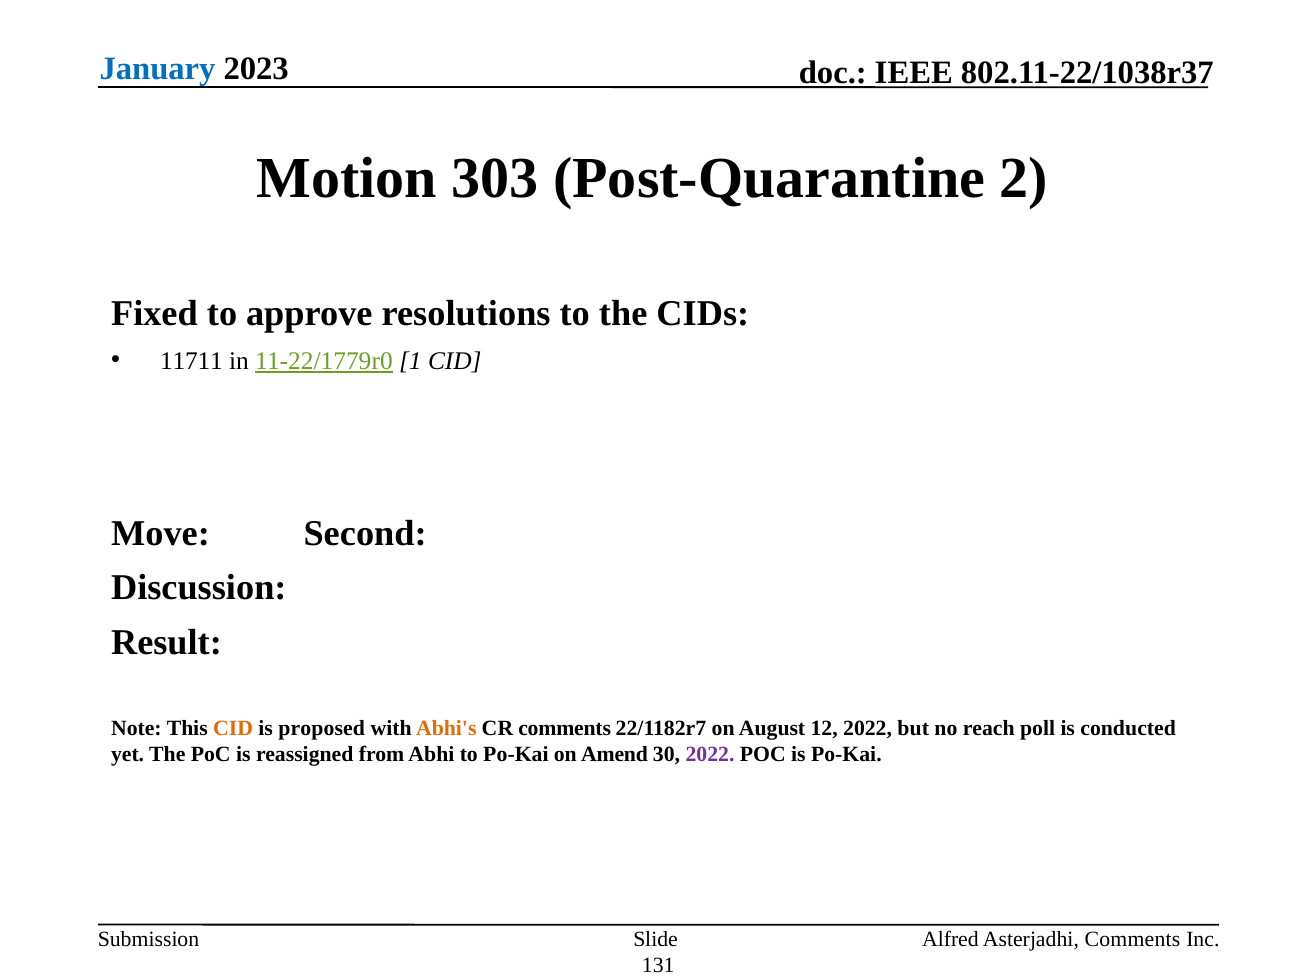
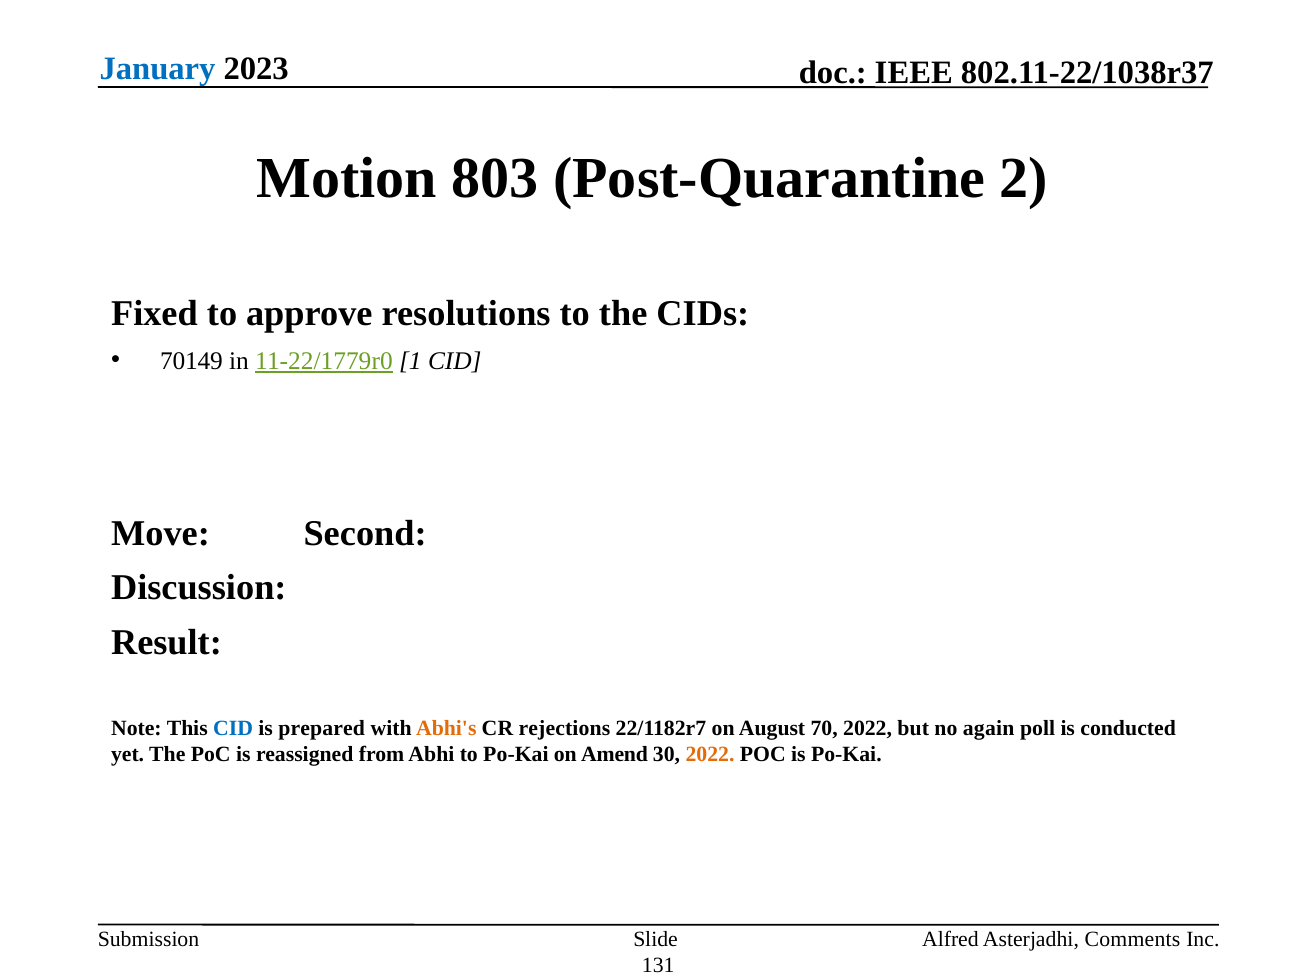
303: 303 -> 803 (495, 178)
11711: 11711 -> 70149 (191, 361)
CID colour: orange -> blue (233, 729)
proposed: proposed -> prepared (322, 729)
CR comments: comments -> rejections (564, 729)
12: 12 -> 70 (824, 729)
reach: reach -> again (989, 729)
2022 colour: purple -> orange (710, 755)
